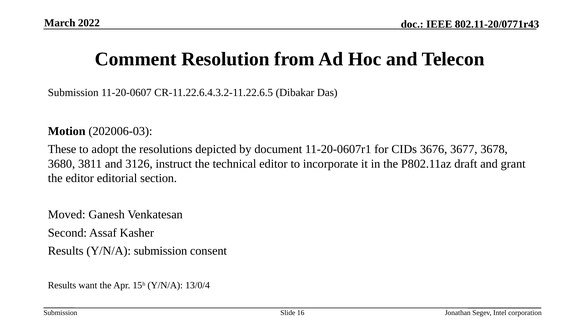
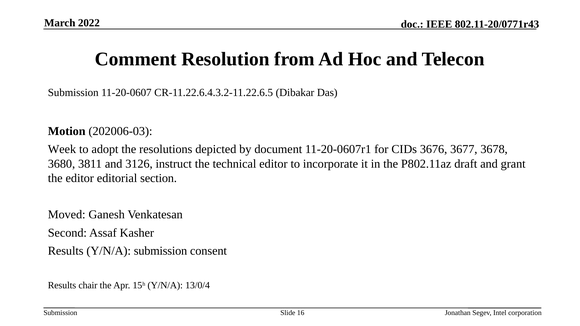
These: These -> Week (62, 149)
want: want -> chair (88, 286)
